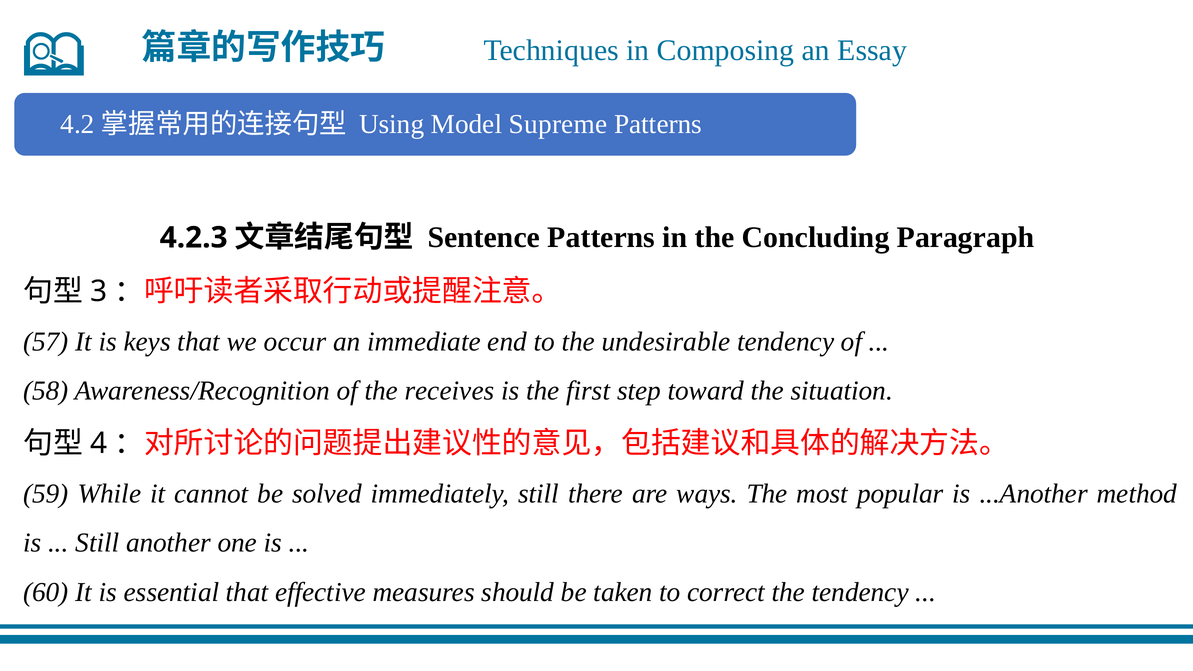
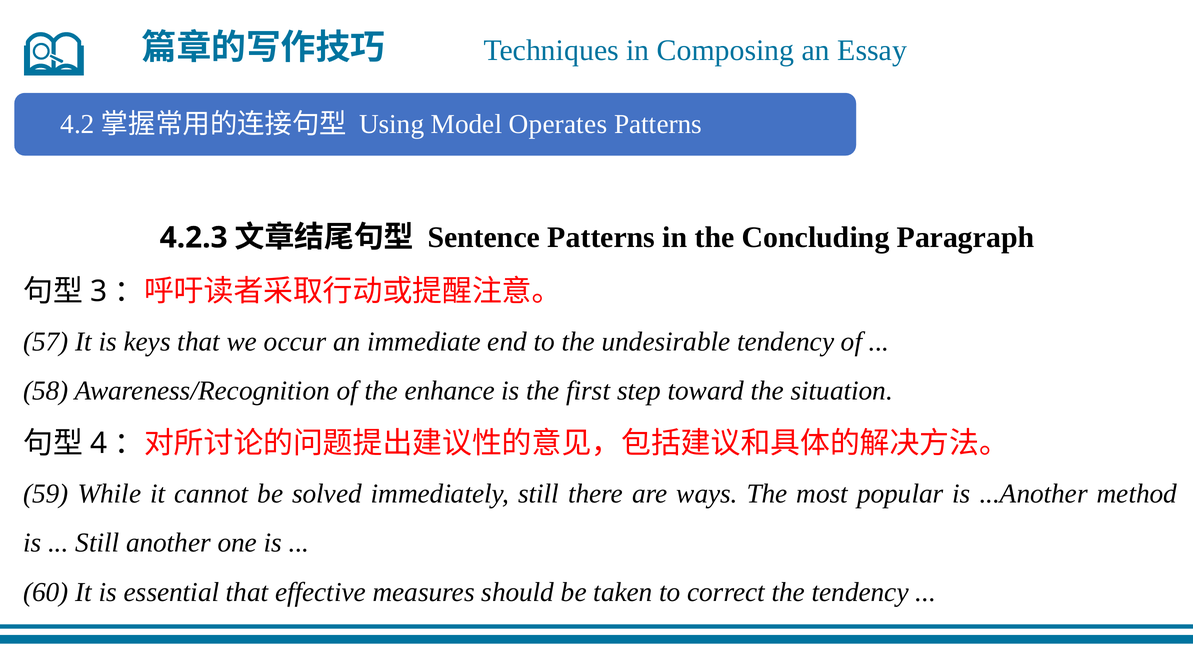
Supreme: Supreme -> Operates (558, 124)
receives: receives -> enhance (450, 391)
